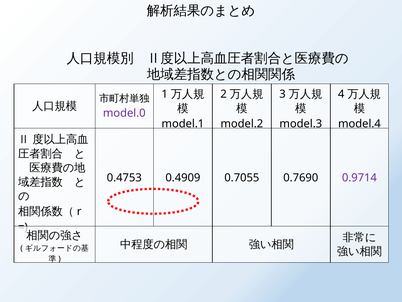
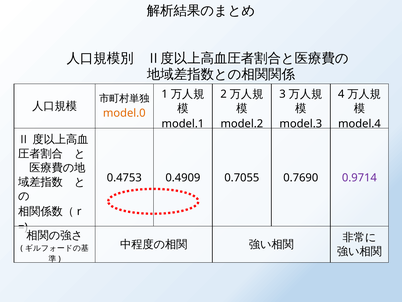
model.0 colour: purple -> orange (124, 113)
